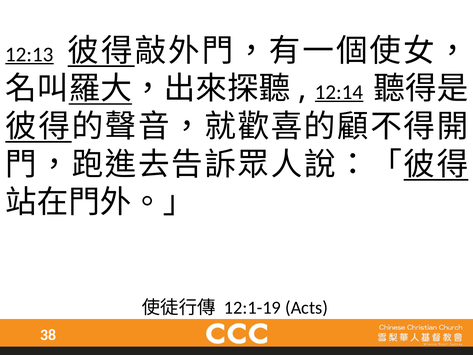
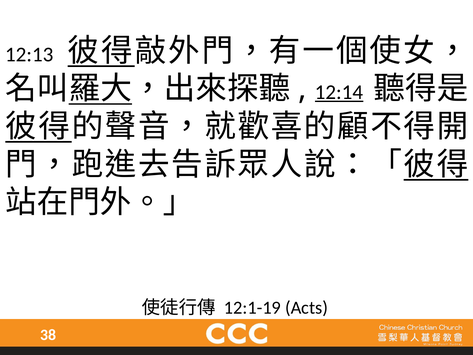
12:13 underline: present -> none (29, 54)
